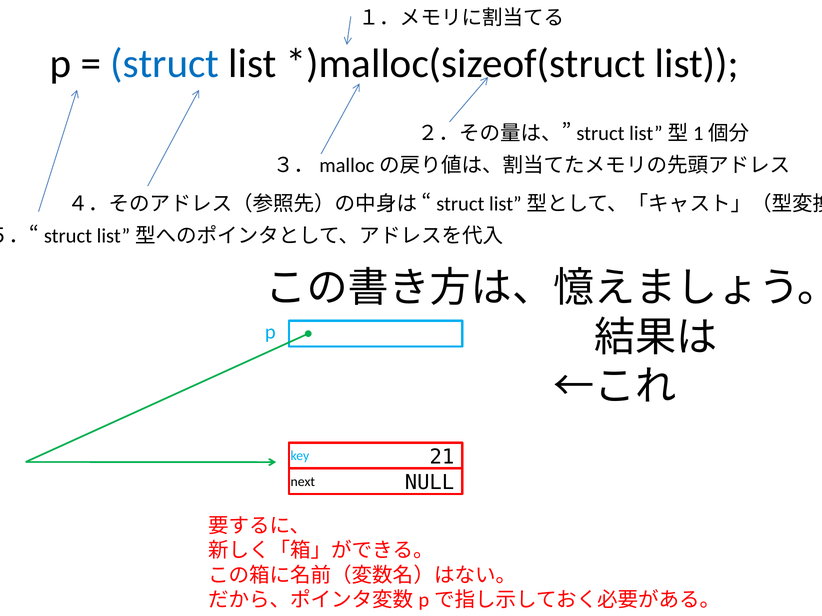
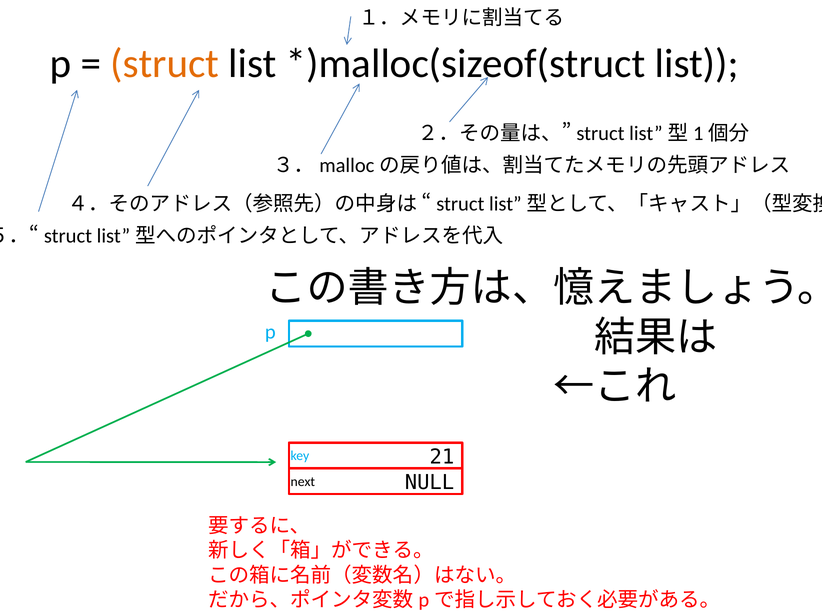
struct colour: blue -> orange (165, 64)
